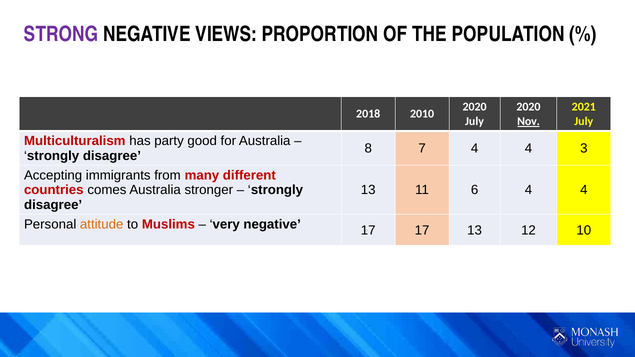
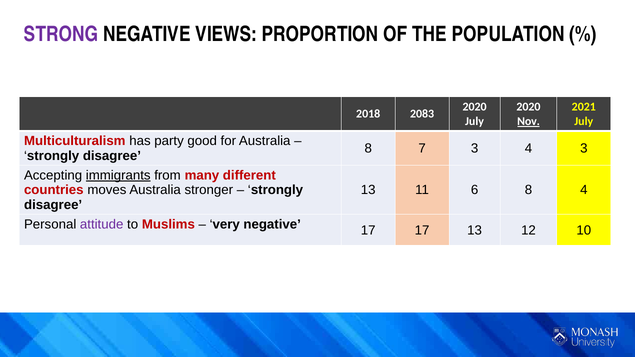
2010: 2010 -> 2083 (422, 114)
7 4: 4 -> 3 (475, 149)
immigrants underline: none -> present (118, 175)
comes: comes -> moves (107, 190)
6 4: 4 -> 8 (529, 190)
attitude colour: orange -> purple (102, 224)
